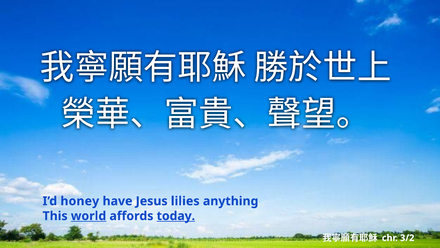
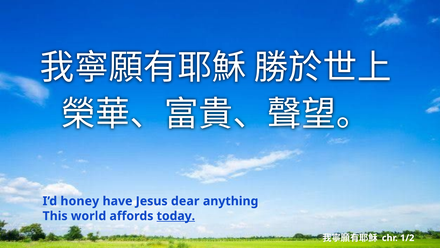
lilies: lilies -> dear (185, 201)
world underline: present -> none (89, 216)
3/2: 3/2 -> 1/2 (407, 238)
